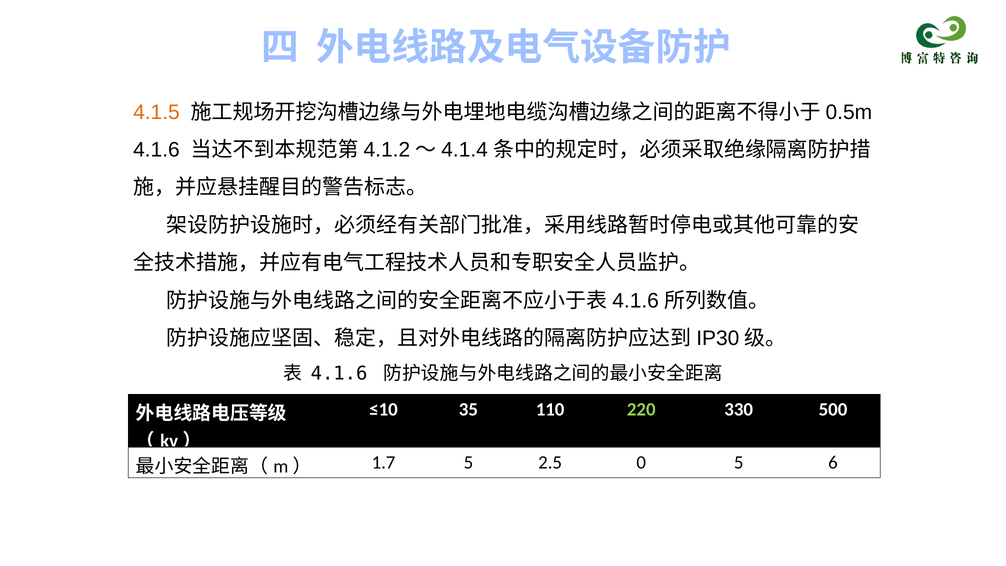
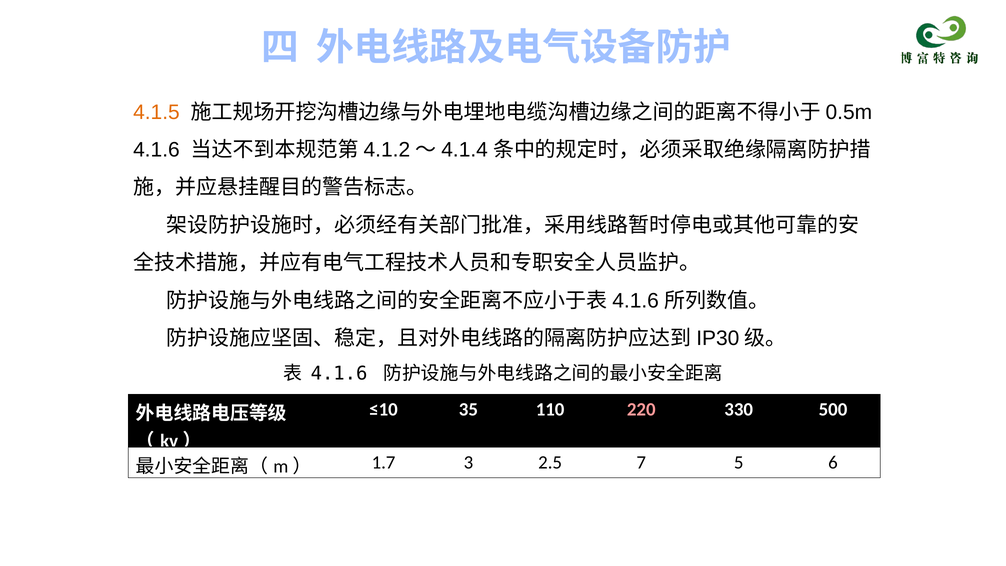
220 colour: light green -> pink (641, 410)
1.7 5: 5 -> 3 (468, 462)
0: 0 -> 7 (641, 462)
